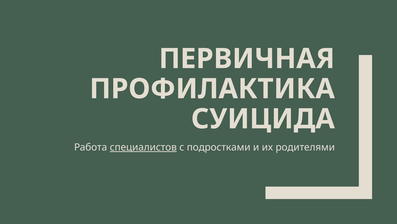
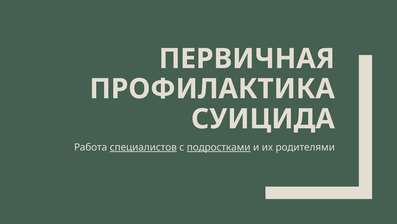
подростками underline: none -> present (219, 147)
